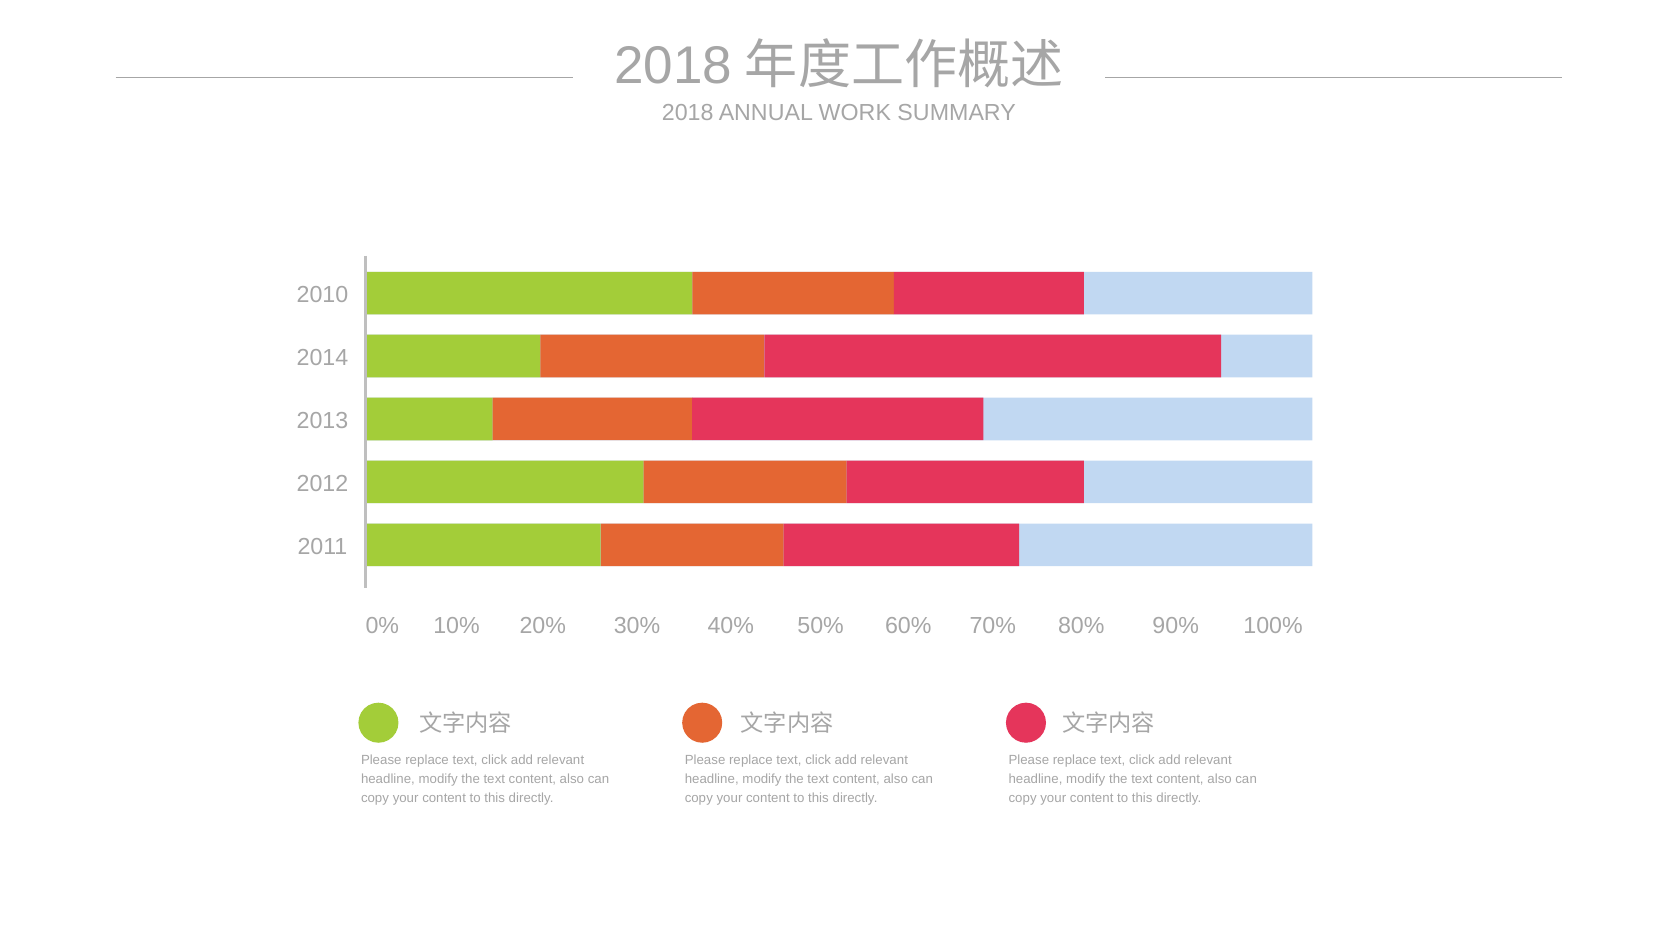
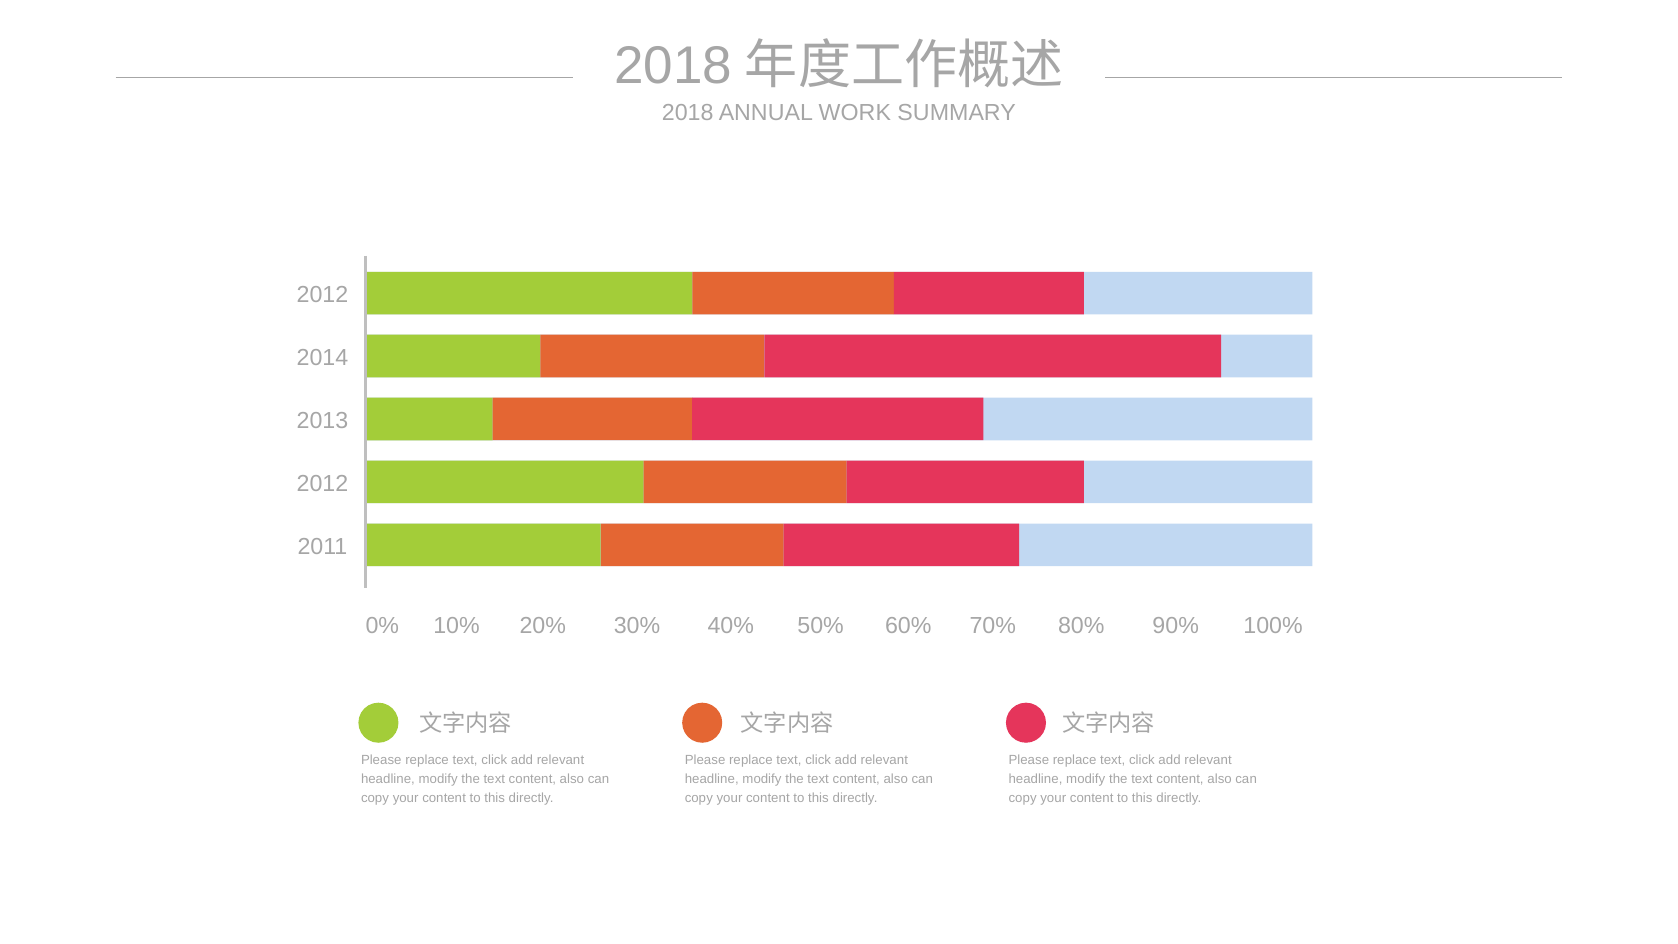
2010: 2010 -> 2012 (322, 295)
